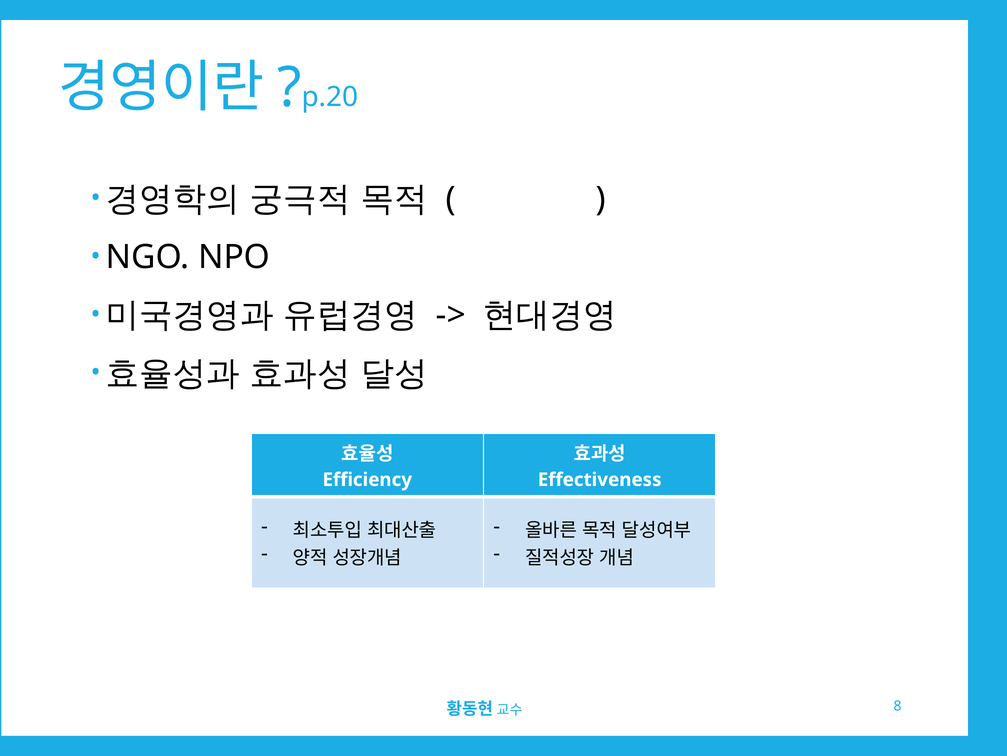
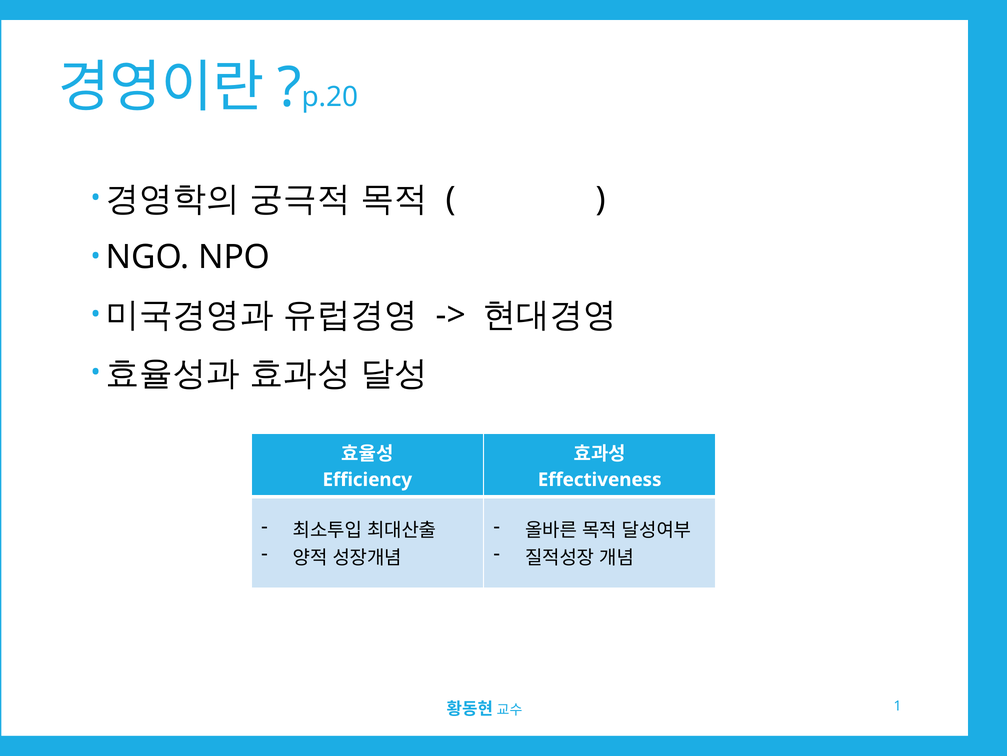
8: 8 -> 1 (898, 705)
